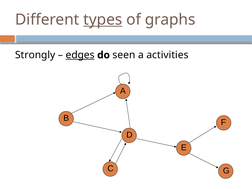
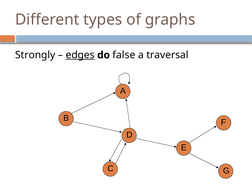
types underline: present -> none (103, 20)
seen: seen -> false (124, 55)
activities: activities -> traversal (167, 55)
